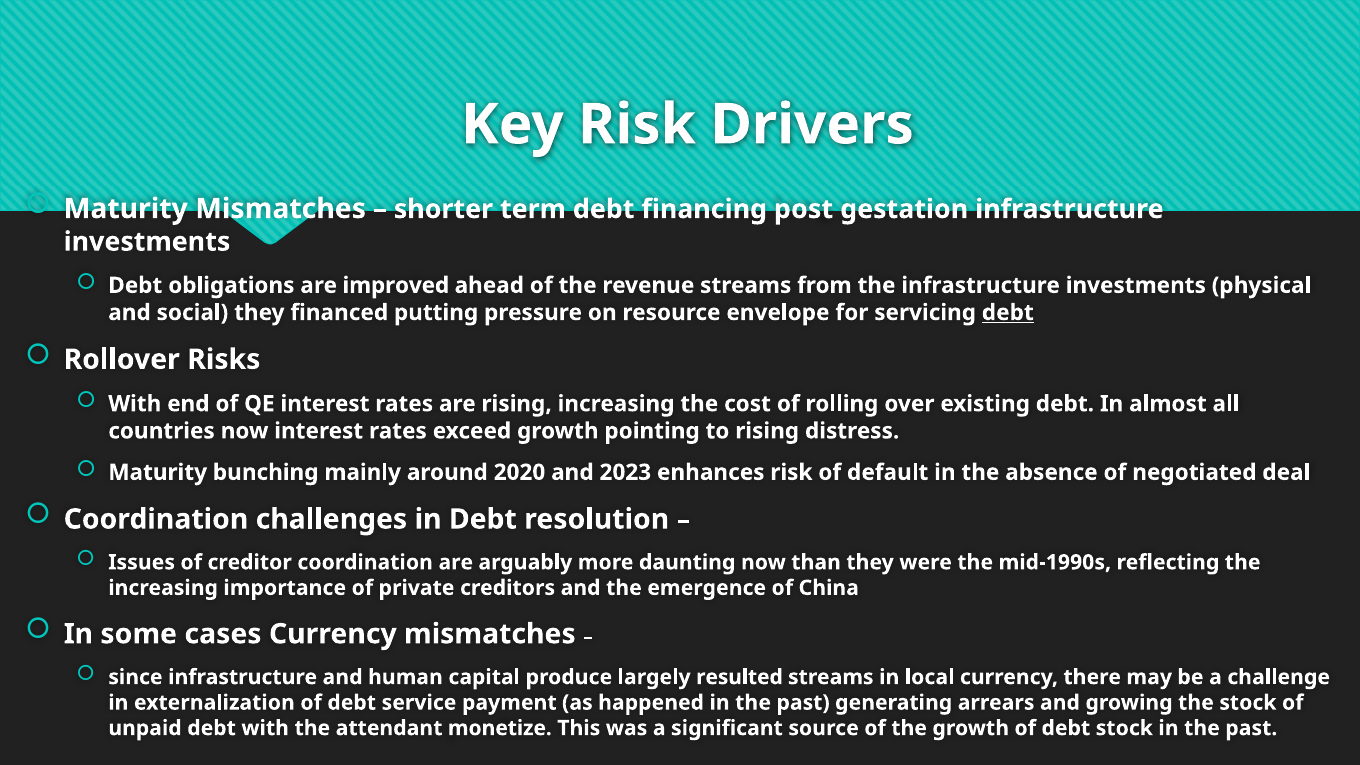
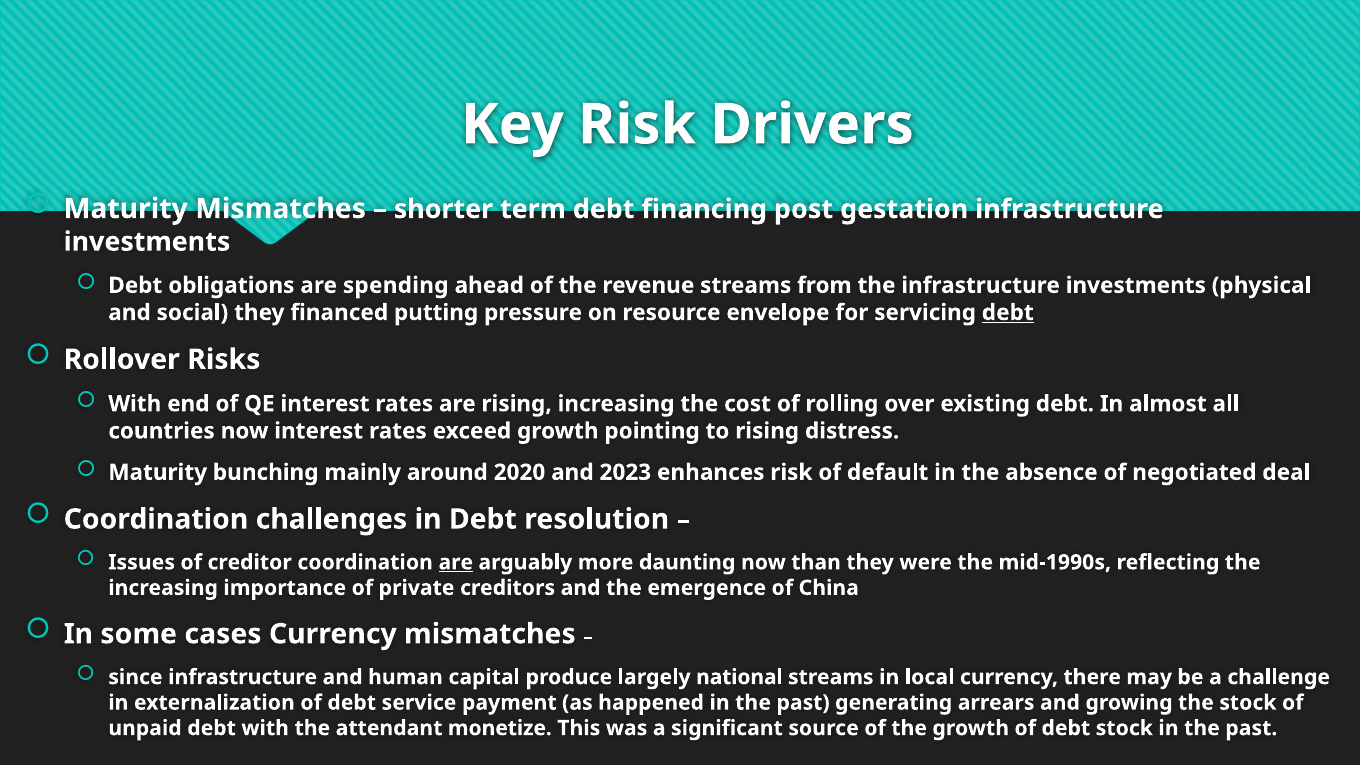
improved: improved -> spending (396, 285)
are underline: none -> present (456, 562)
resulted: resulted -> national (739, 677)
